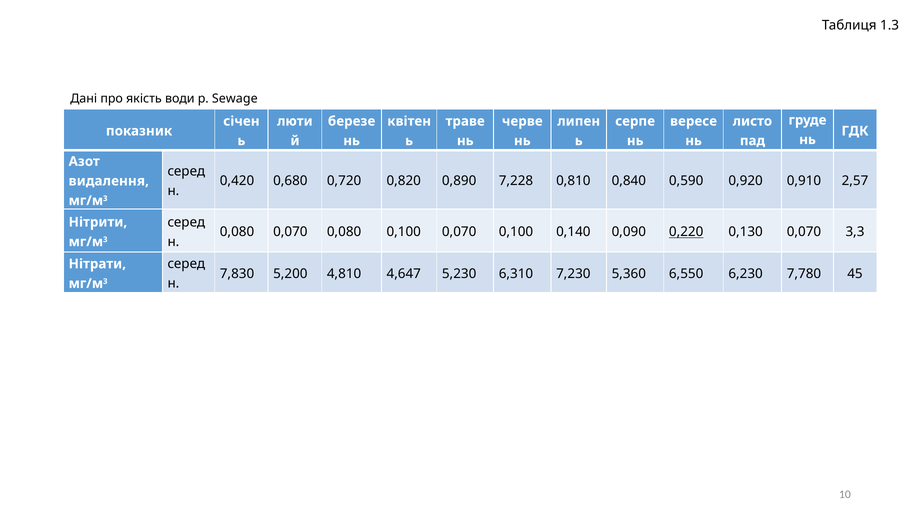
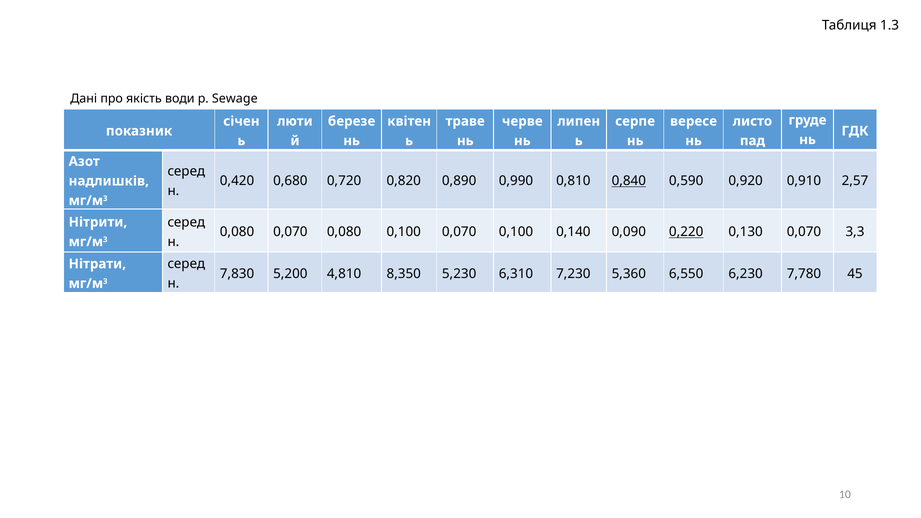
7,228: 7,228 -> 0,990 (516, 181)
0,840 underline: none -> present (629, 181)
видалення: видалення -> надлишків (109, 181)
4,647: 4,647 -> 8,350 (404, 274)
